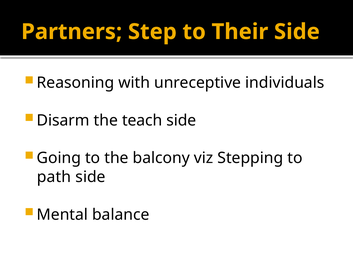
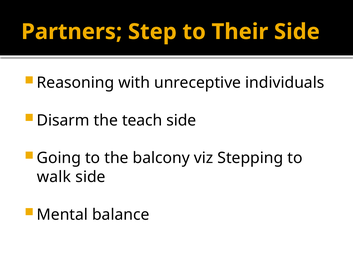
path: path -> walk (54, 177)
